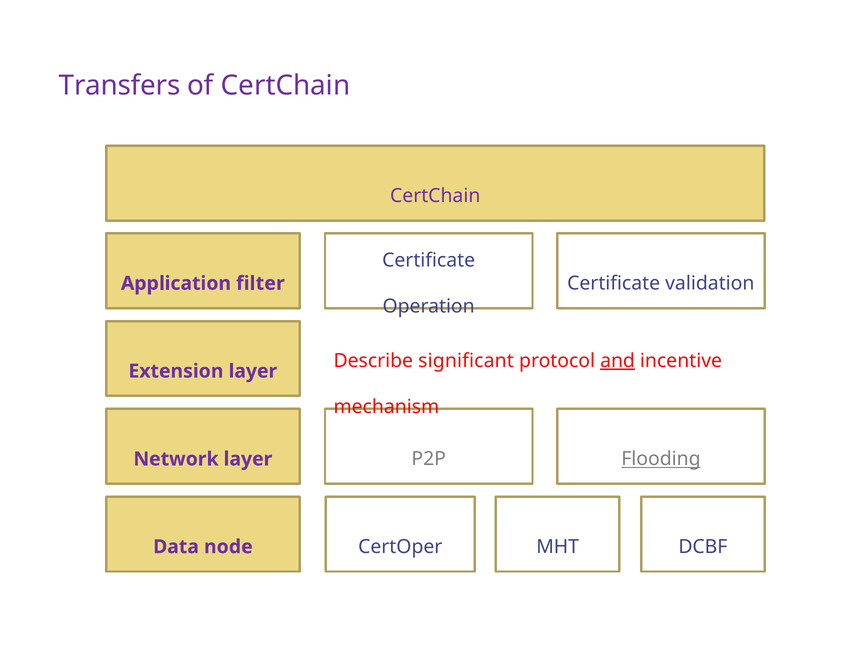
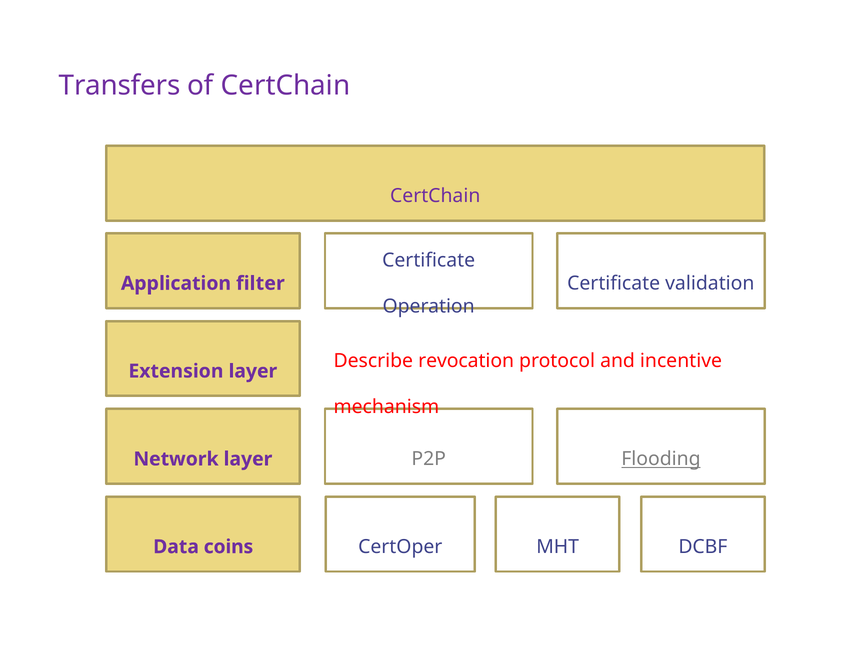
significant: significant -> revocation (466, 361)
and underline: present -> none (618, 361)
node: node -> coins (228, 547)
